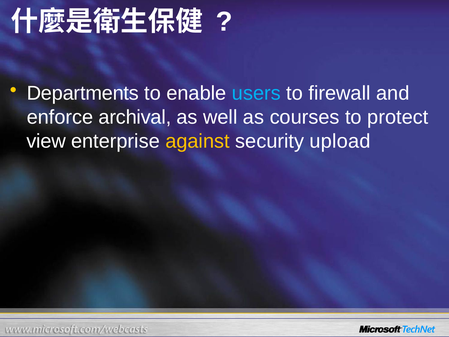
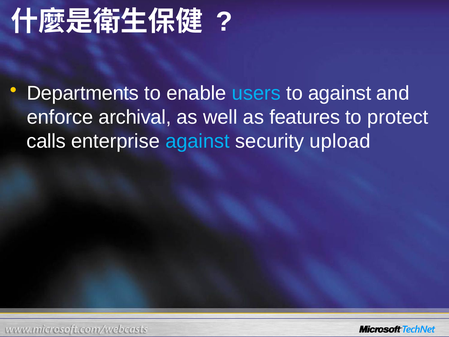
to firewall: firewall -> against (340, 93)
courses: courses -> features (305, 117)
view: view -> calls (46, 141)
against colour: yellow -> light blue (198, 141)
